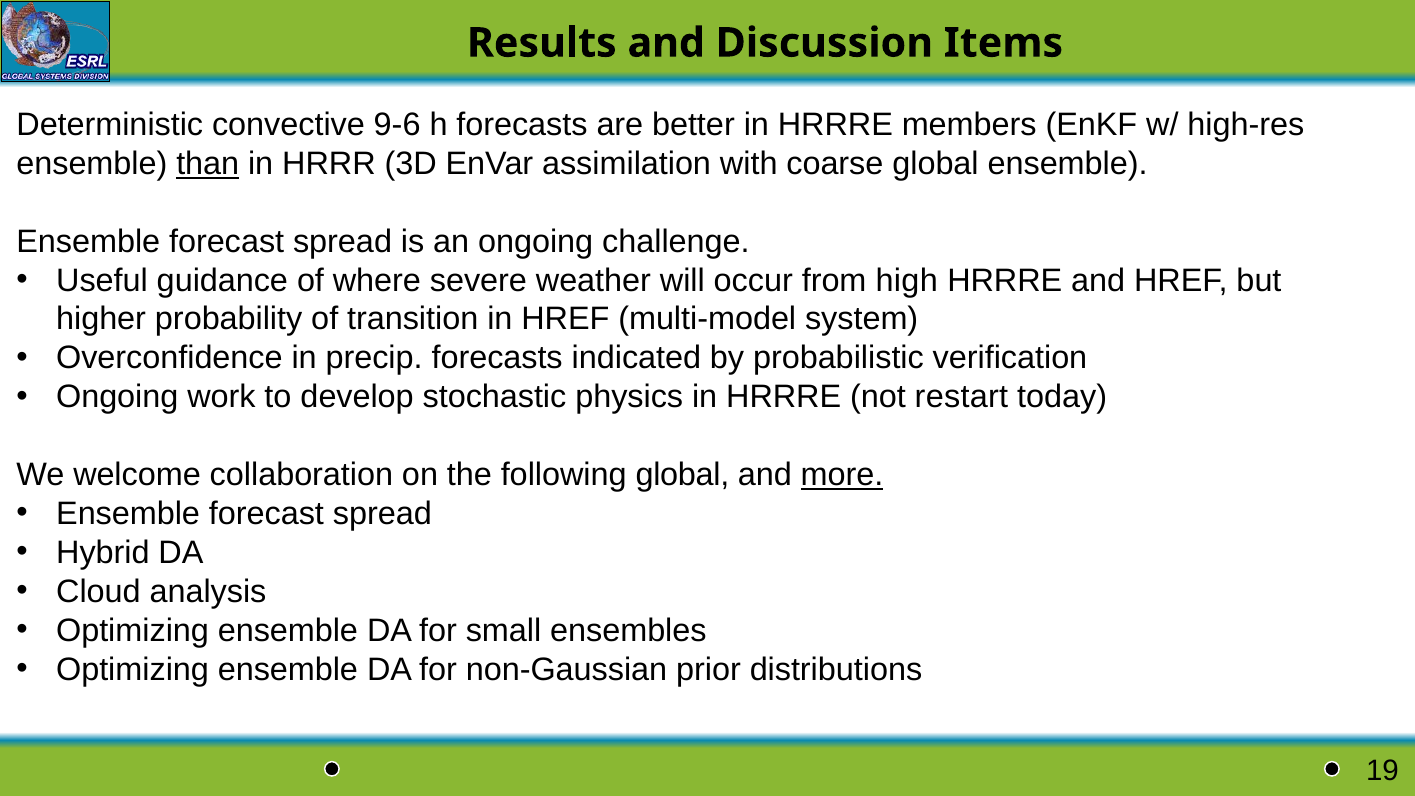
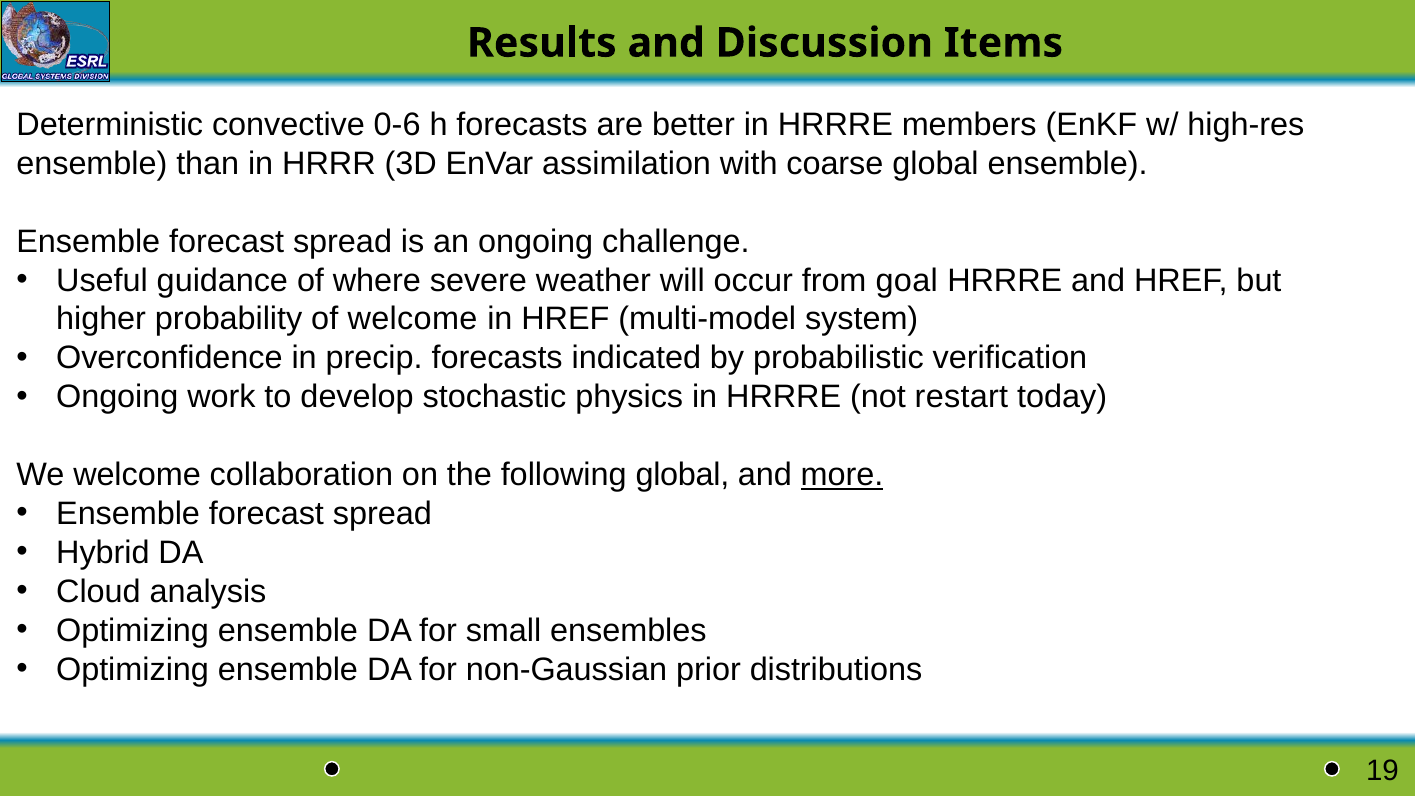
9-6: 9-6 -> 0-6 (397, 125)
than underline: present -> none (208, 164)
high: high -> goal (907, 280)
of transition: transition -> welcome (413, 319)
